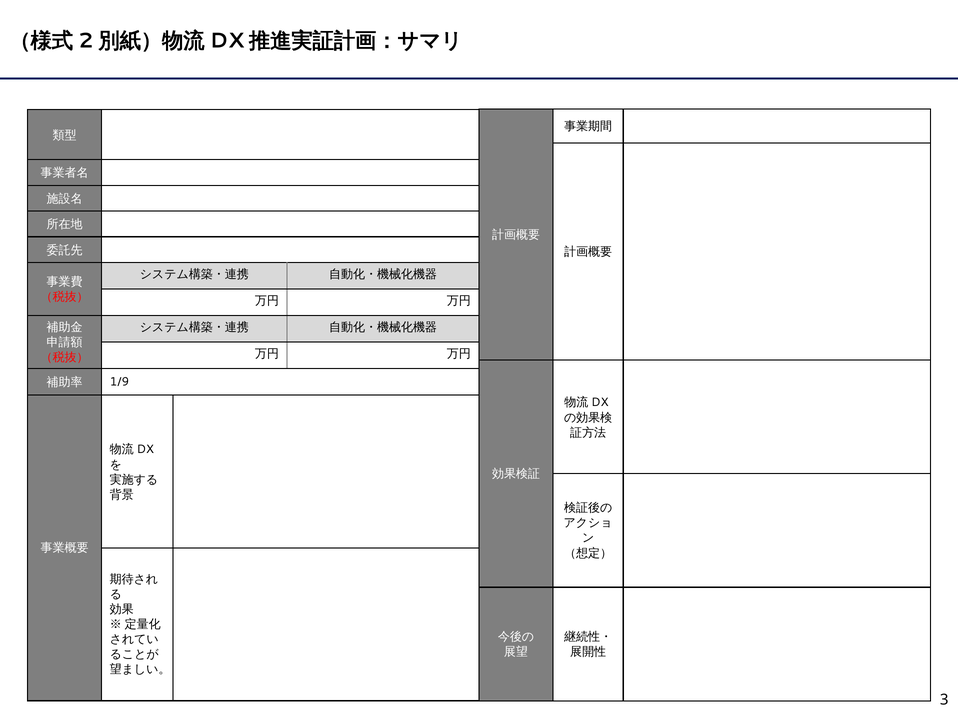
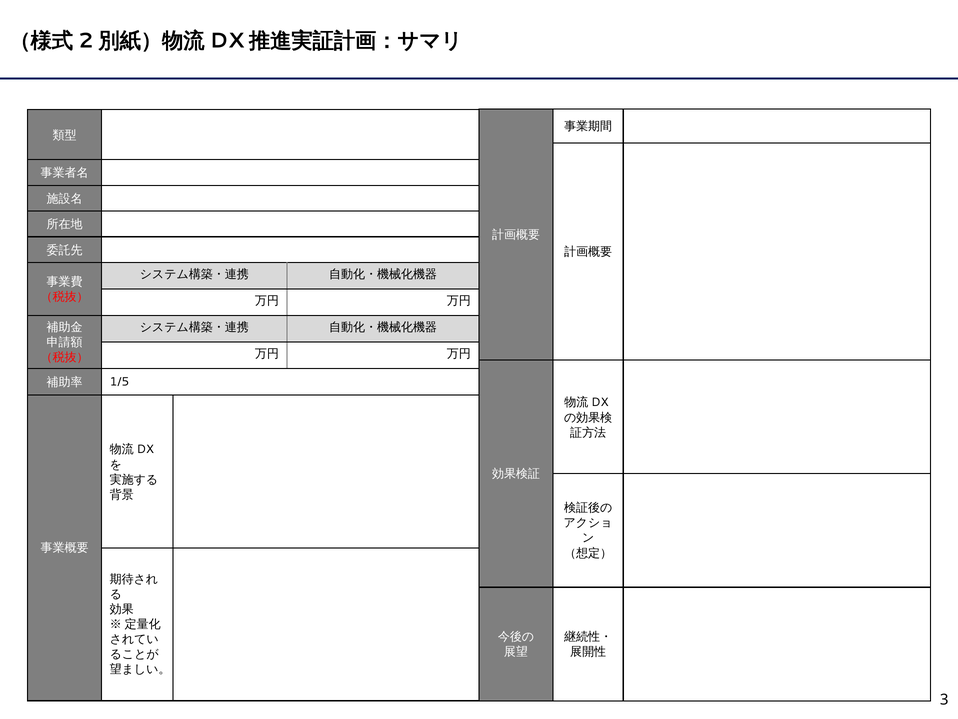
1/9: 1/9 -> 1/5 (119, 381)
